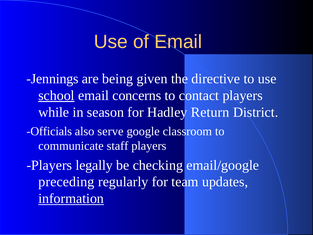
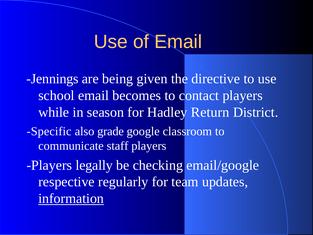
school underline: present -> none (56, 95)
concerns: concerns -> becomes (137, 95)
Officials: Officials -> Specific (49, 131)
serve: serve -> grade (111, 131)
preceding: preceding -> respective (66, 182)
